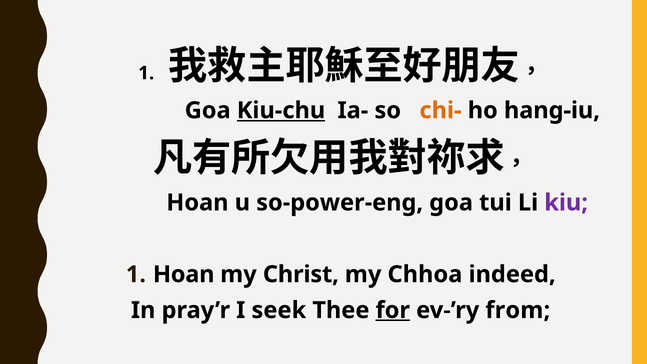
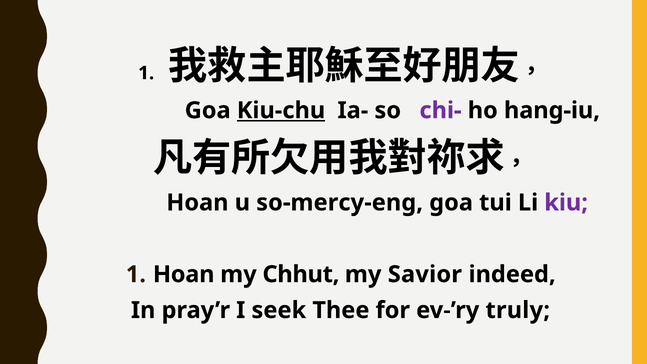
chi- colour: orange -> purple (441, 110)
so-power-eng: so-power-eng -> so-mercy-eng (340, 203)
Christ: Christ -> Chhut (301, 274)
Chhoa: Chhoa -> Savior (425, 274)
for underline: present -> none (393, 310)
from: from -> truly (518, 310)
